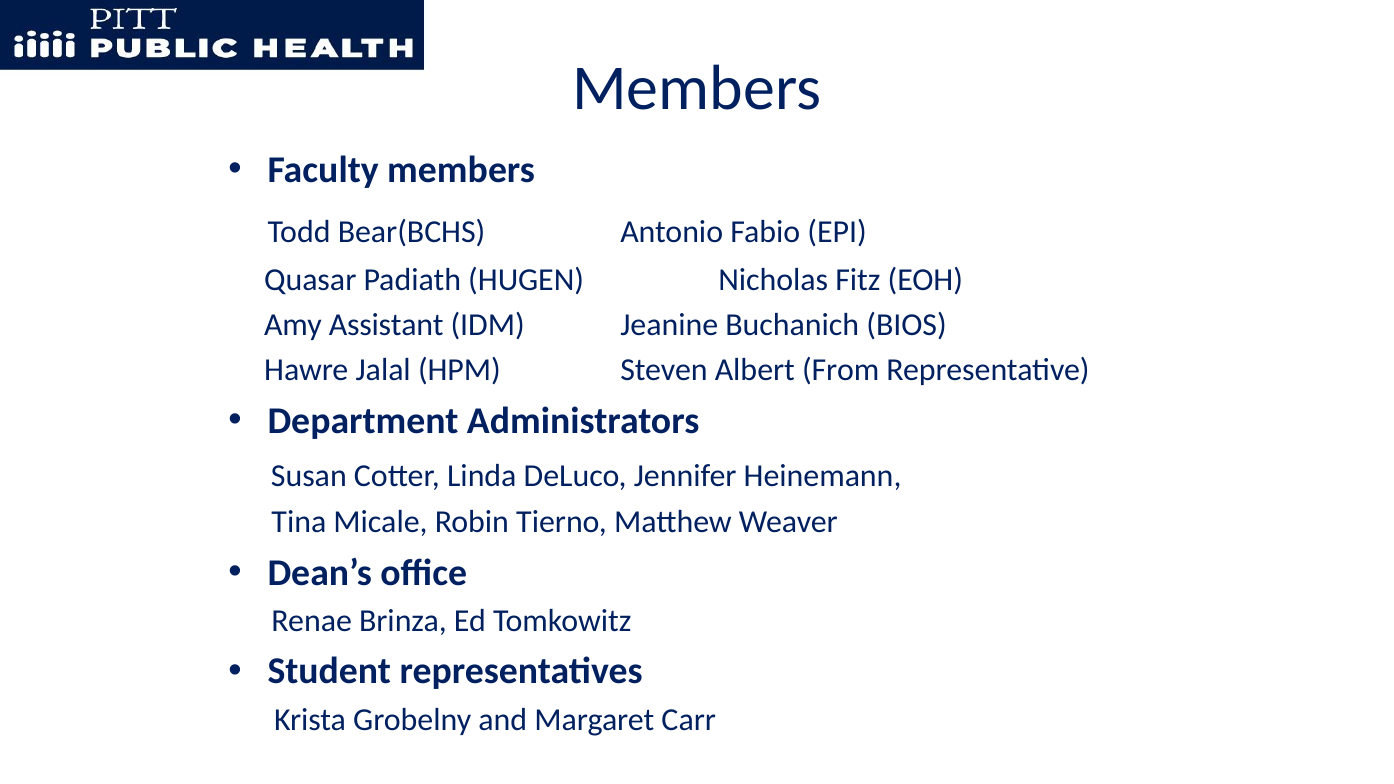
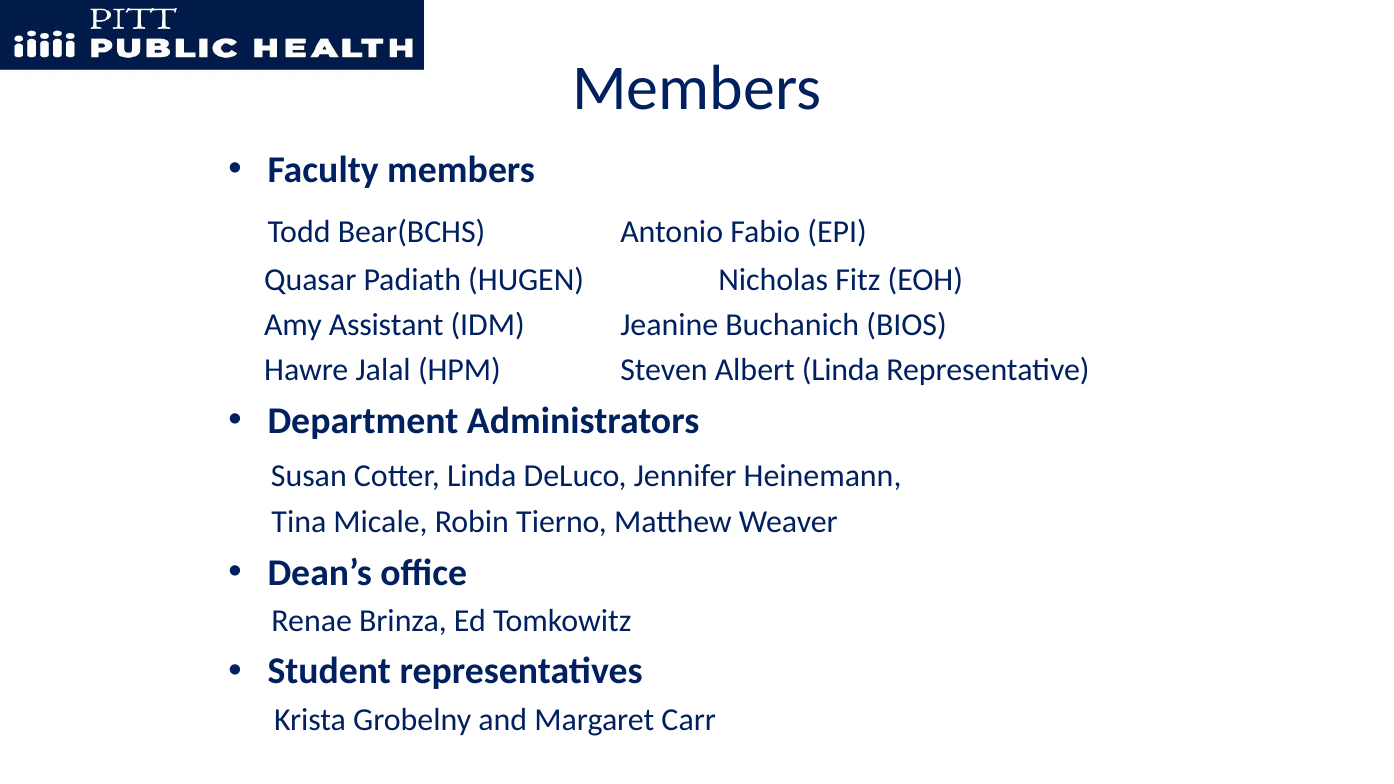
Albert From: From -> Linda (841, 370)
